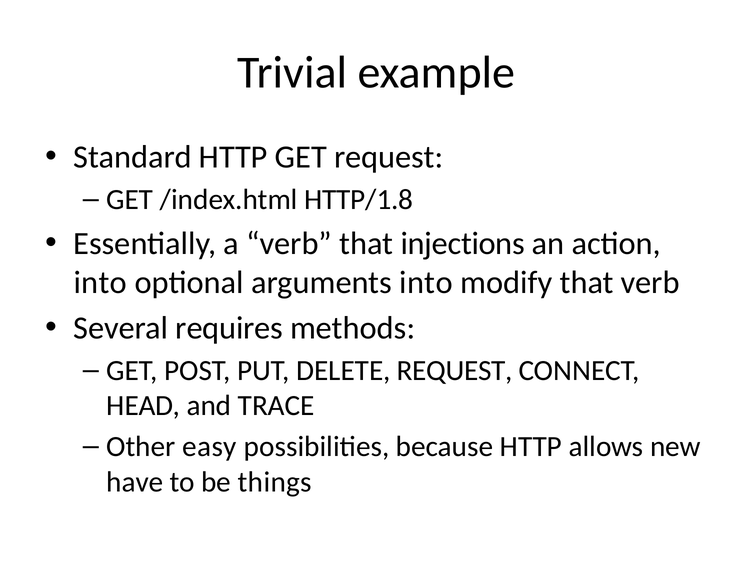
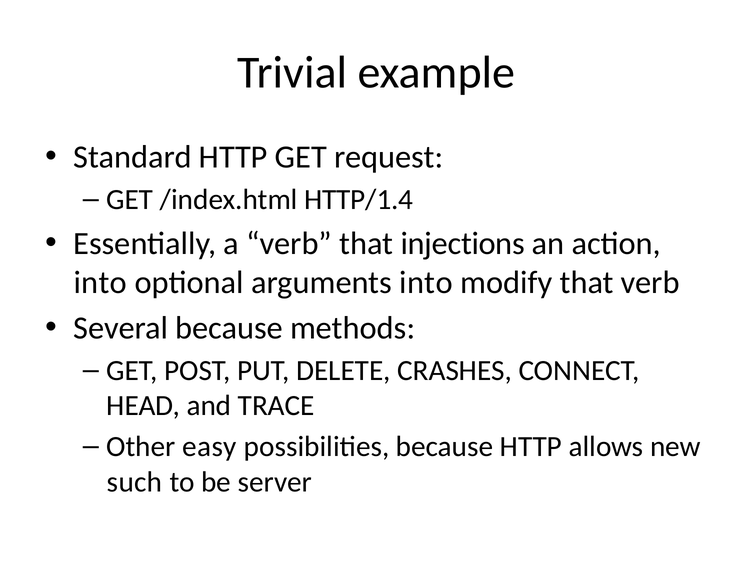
HTTP/1.8: HTTP/1.8 -> HTTP/1.4 (359, 200)
Several requires: requires -> because (229, 328)
DELETE REQUEST: REQUEST -> CRASHES (455, 371)
have: have -> such (135, 483)
things: things -> server (275, 483)
